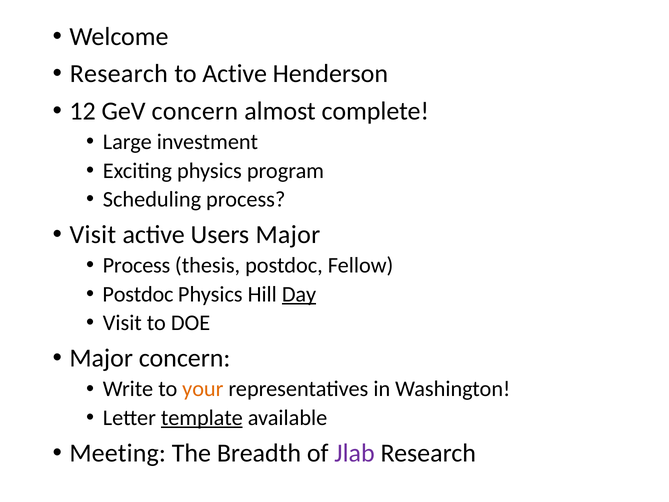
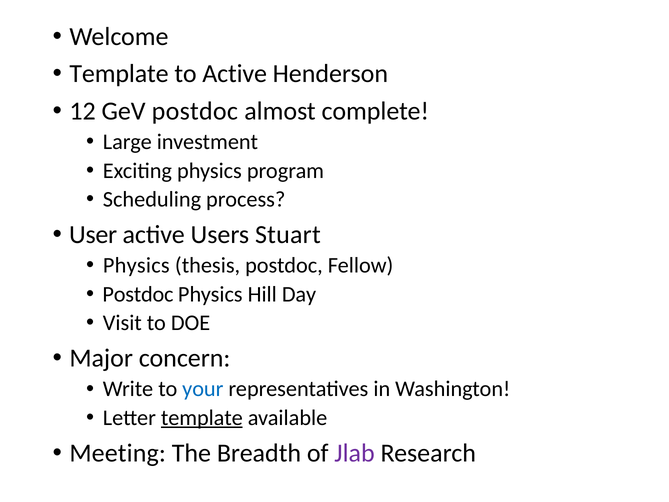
Research: Research -> Template (119, 74)
GeV concern: concern -> postdoc (195, 111)
Visit: Visit -> User (93, 235)
Users Major: Major -> Stuart (288, 235)
Process: Process -> Physics (136, 265)
Day underline: present -> none (299, 294)
your colour: orange -> blue (203, 389)
